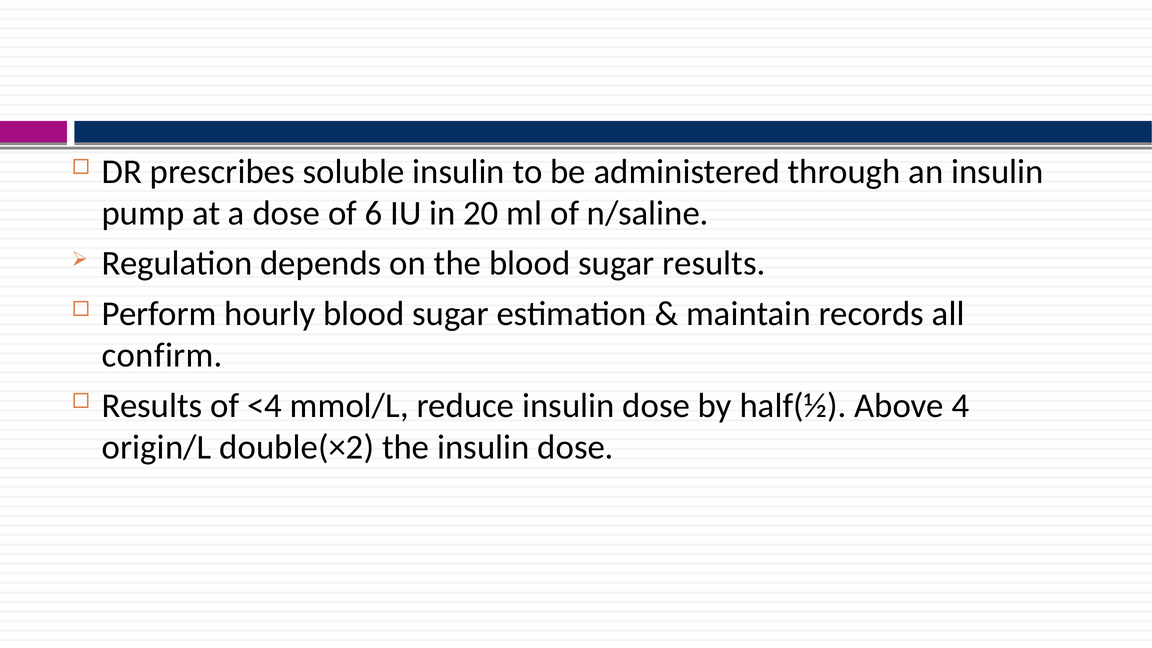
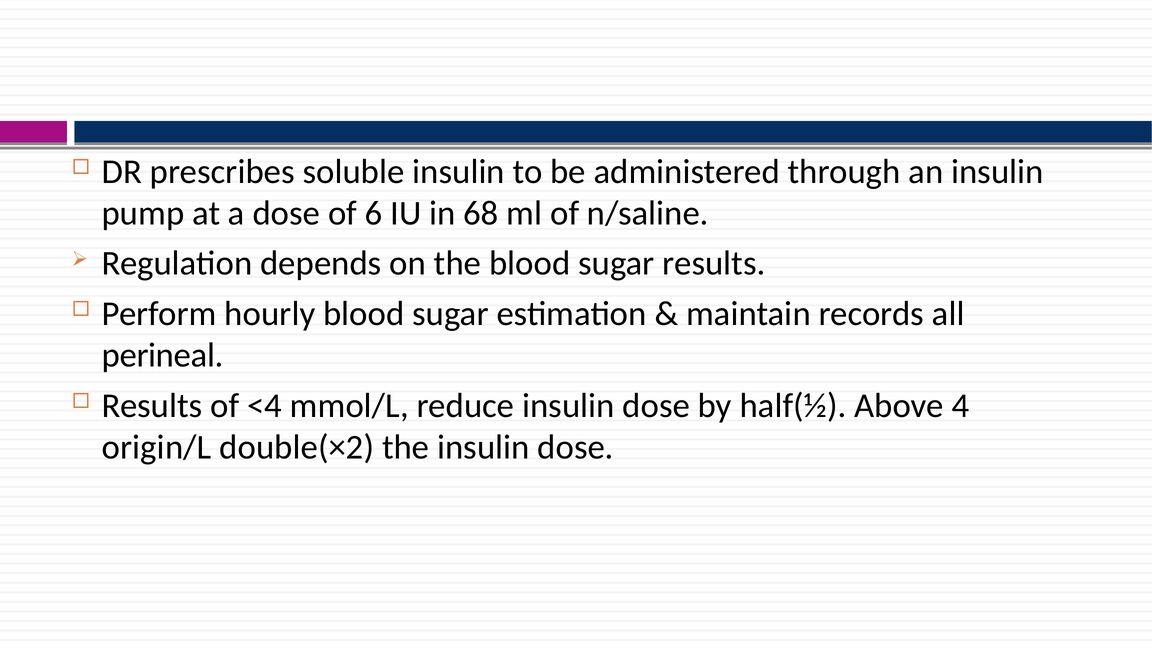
20: 20 -> 68 (481, 213)
confirm: confirm -> perineal (163, 355)
